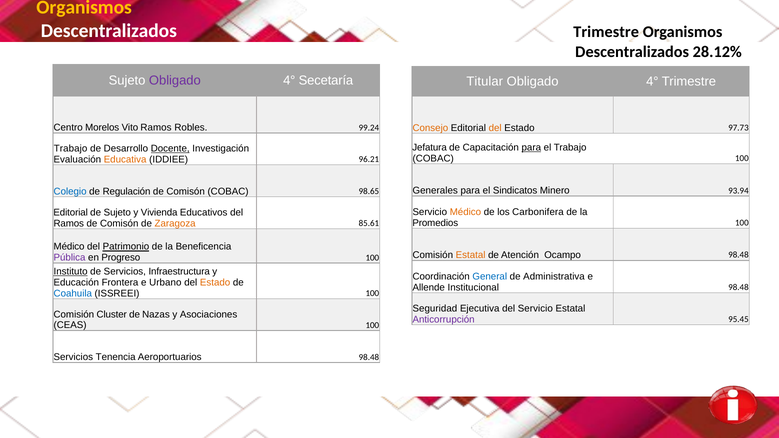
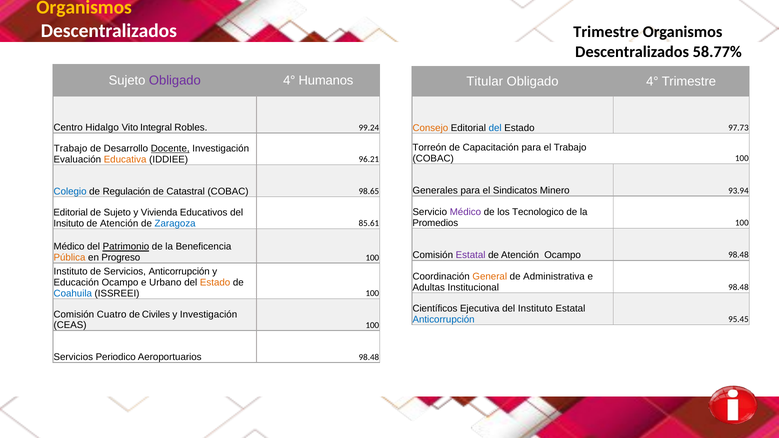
28.12%: 28.12% -> 58.77% (717, 52)
Secetaría: Secetaría -> Humanos (326, 80)
Morelos: Morelos -> Hidalgo (102, 128)
Vito Ramos: Ramos -> Integral (156, 128)
del colour: orange -> blue (495, 128)
Jefatura: Jefatura -> Torreón (430, 148)
para underline: present -> none (531, 148)
Comisón: Comisón -> Catastral (186, 192)
Médico colour: orange -> purple (465, 212)
Carbonifera: Carbonifera -> Tecnologico (538, 212)
Ramos: Ramos -> Insituto (69, 224)
Comisón: Comisón -> Atención (119, 224)
Zaragoza colour: orange -> blue (175, 224)
Estatal colour: orange -> purple (471, 255)
Pública colour: purple -> orange (70, 258)
Instituto underline: present -> none (71, 272)
Servicios Infraestructura: Infraestructura -> Anticorrupción (179, 272)
General colour: blue -> orange (490, 277)
Educación Frontera: Frontera -> Ocampo (120, 283)
Allende: Allende -> Adultas (429, 288)
Seguridad: Seguridad -> Científicos (435, 309)
del Servicio: Servicio -> Instituto (535, 309)
Cluster: Cluster -> Cuatro (112, 315)
Nazas: Nazas -> Civiles (156, 315)
y Asociaciones: Asociaciones -> Investigación (209, 315)
Anticorrupción colour: purple -> blue (444, 320)
Tenencia: Tenencia -> Periodico (116, 357)
